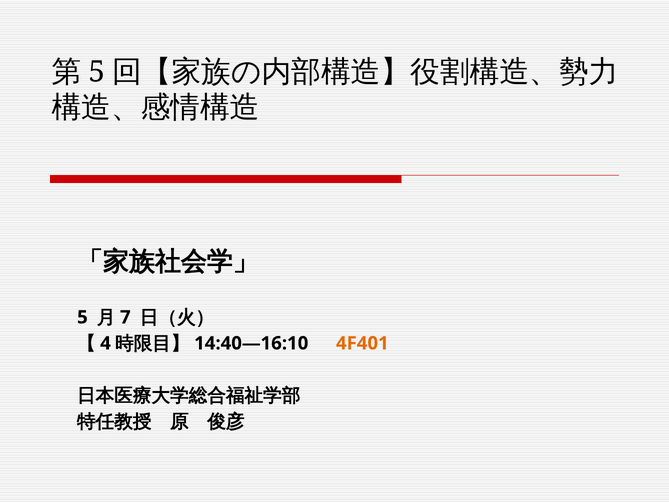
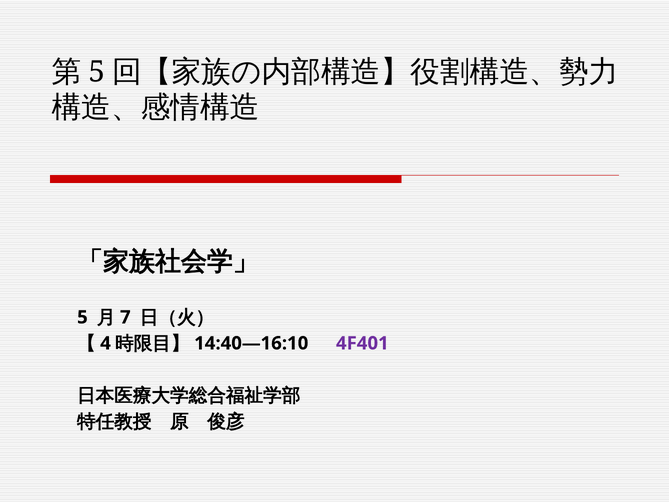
4F401 colour: orange -> purple (362, 343)
